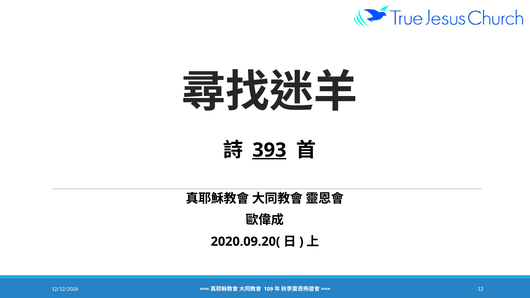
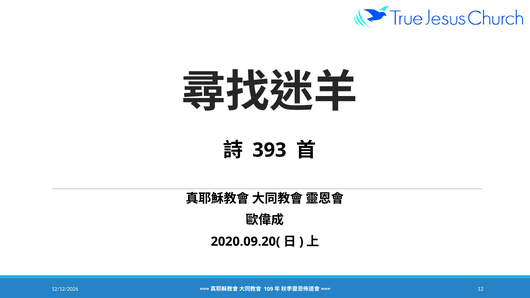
393 underline: present -> none (269, 150)
